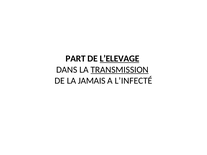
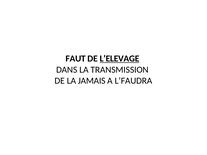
PART: PART -> FAUT (76, 59)
TRANSMISSION underline: present -> none (120, 70)
L’INFECTÉ: L’INFECTÉ -> L’FAUDRA (134, 81)
